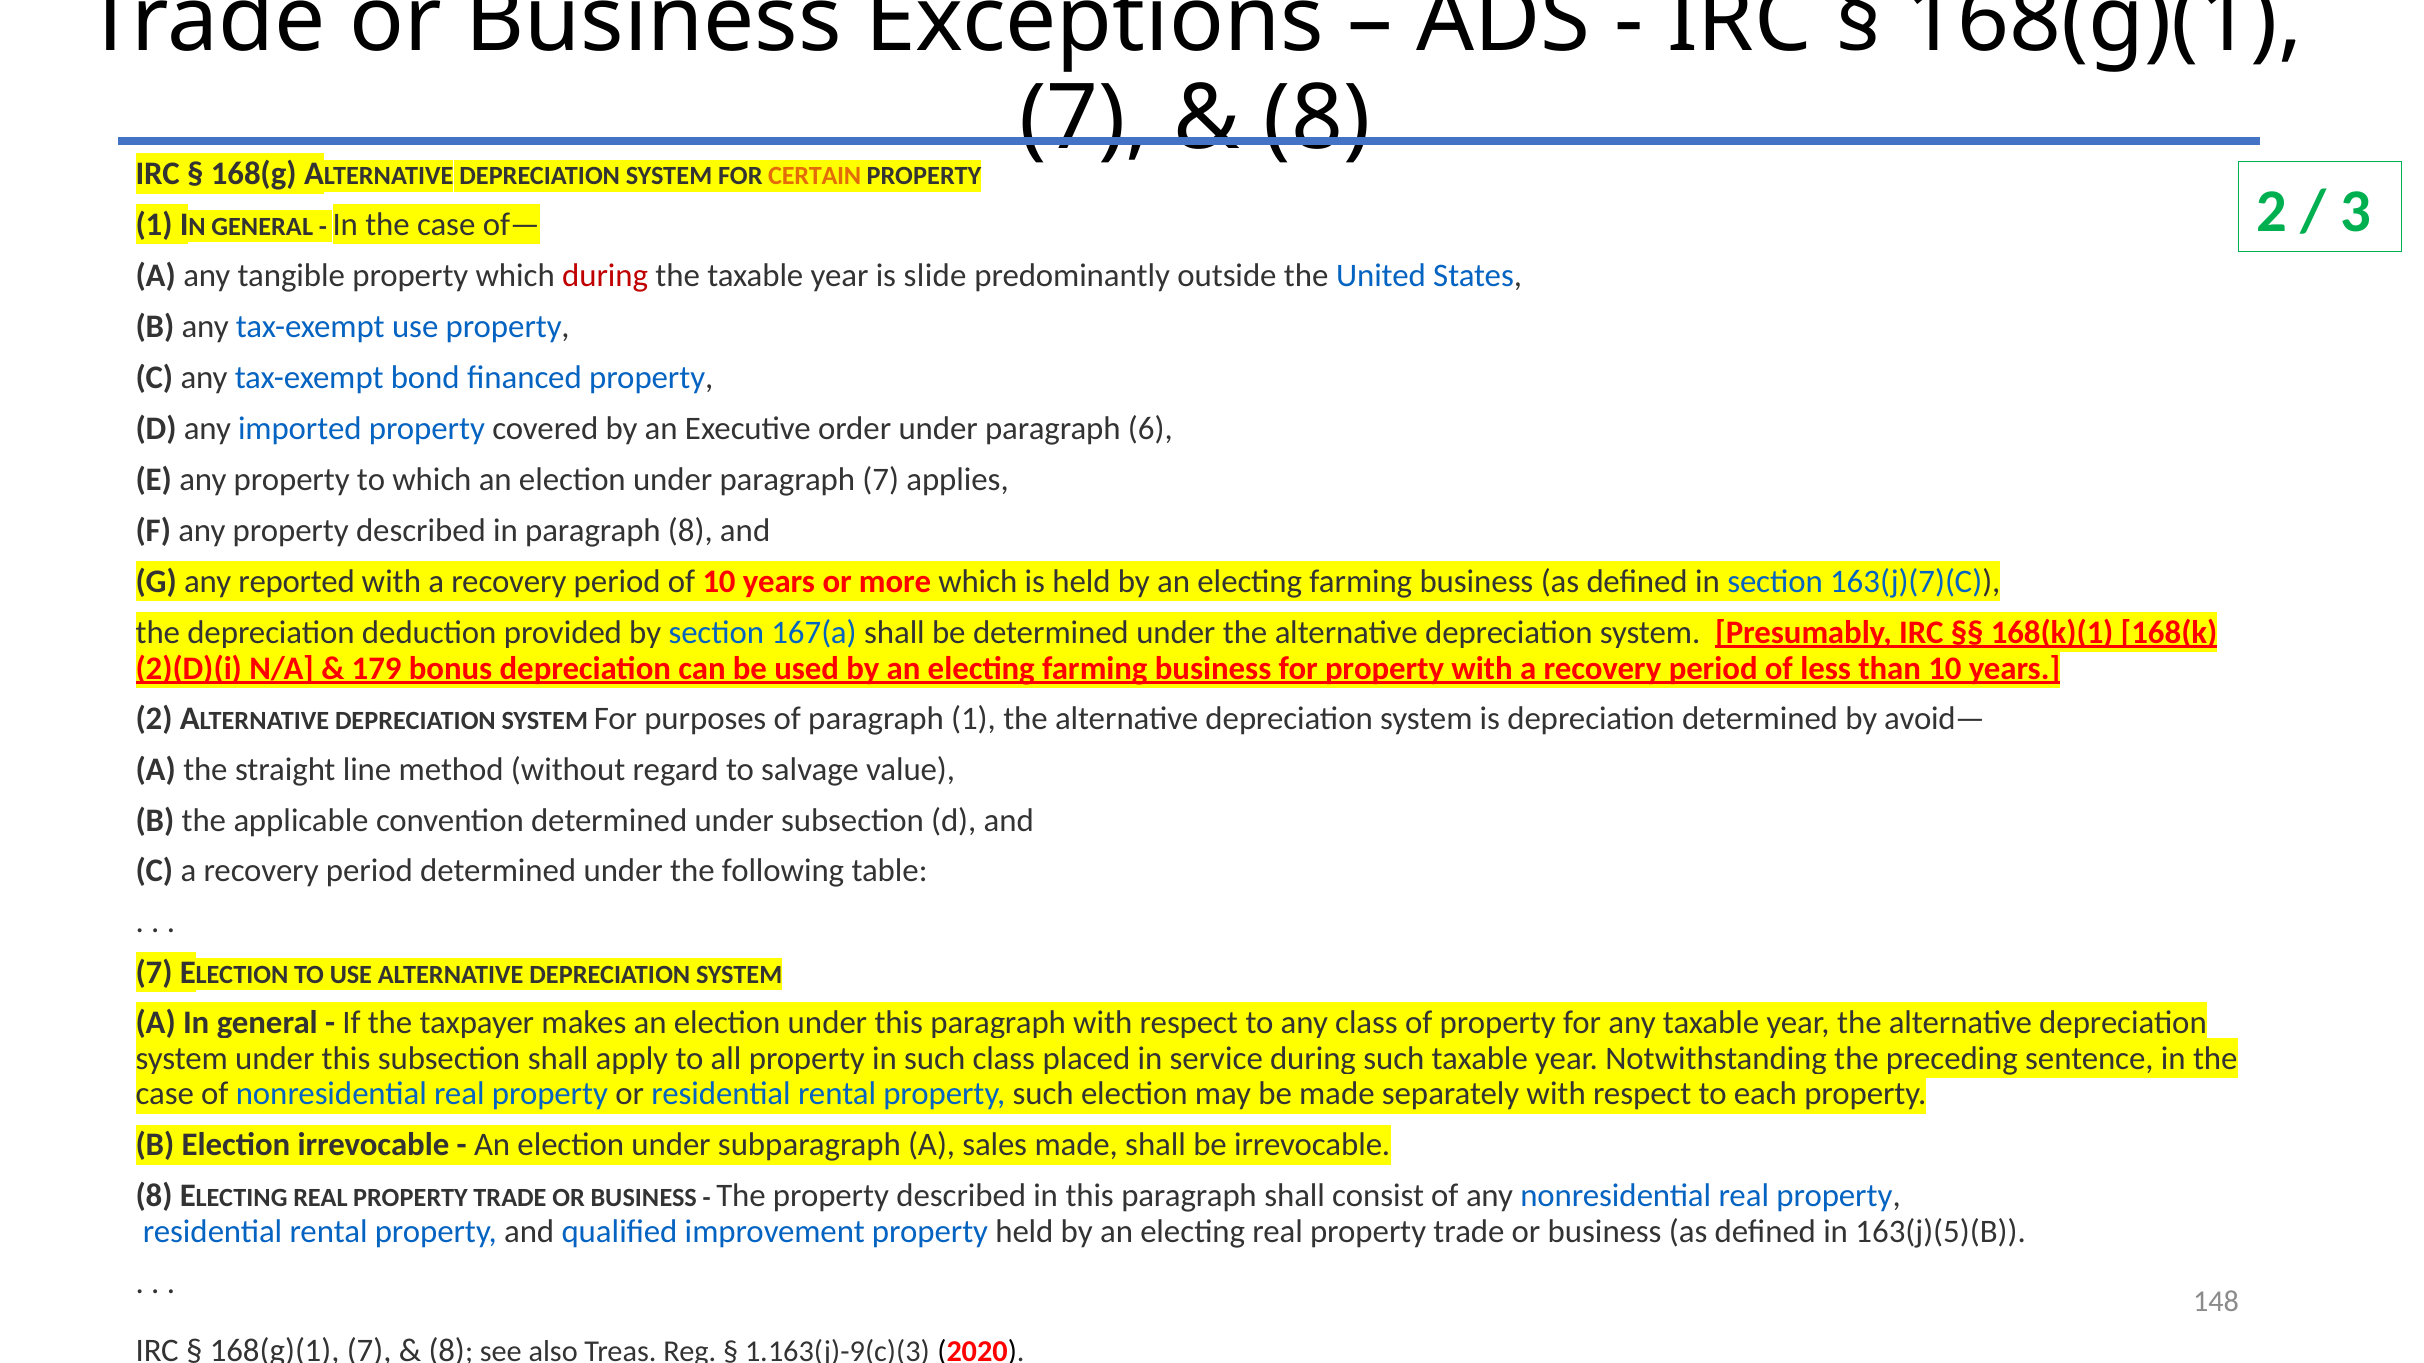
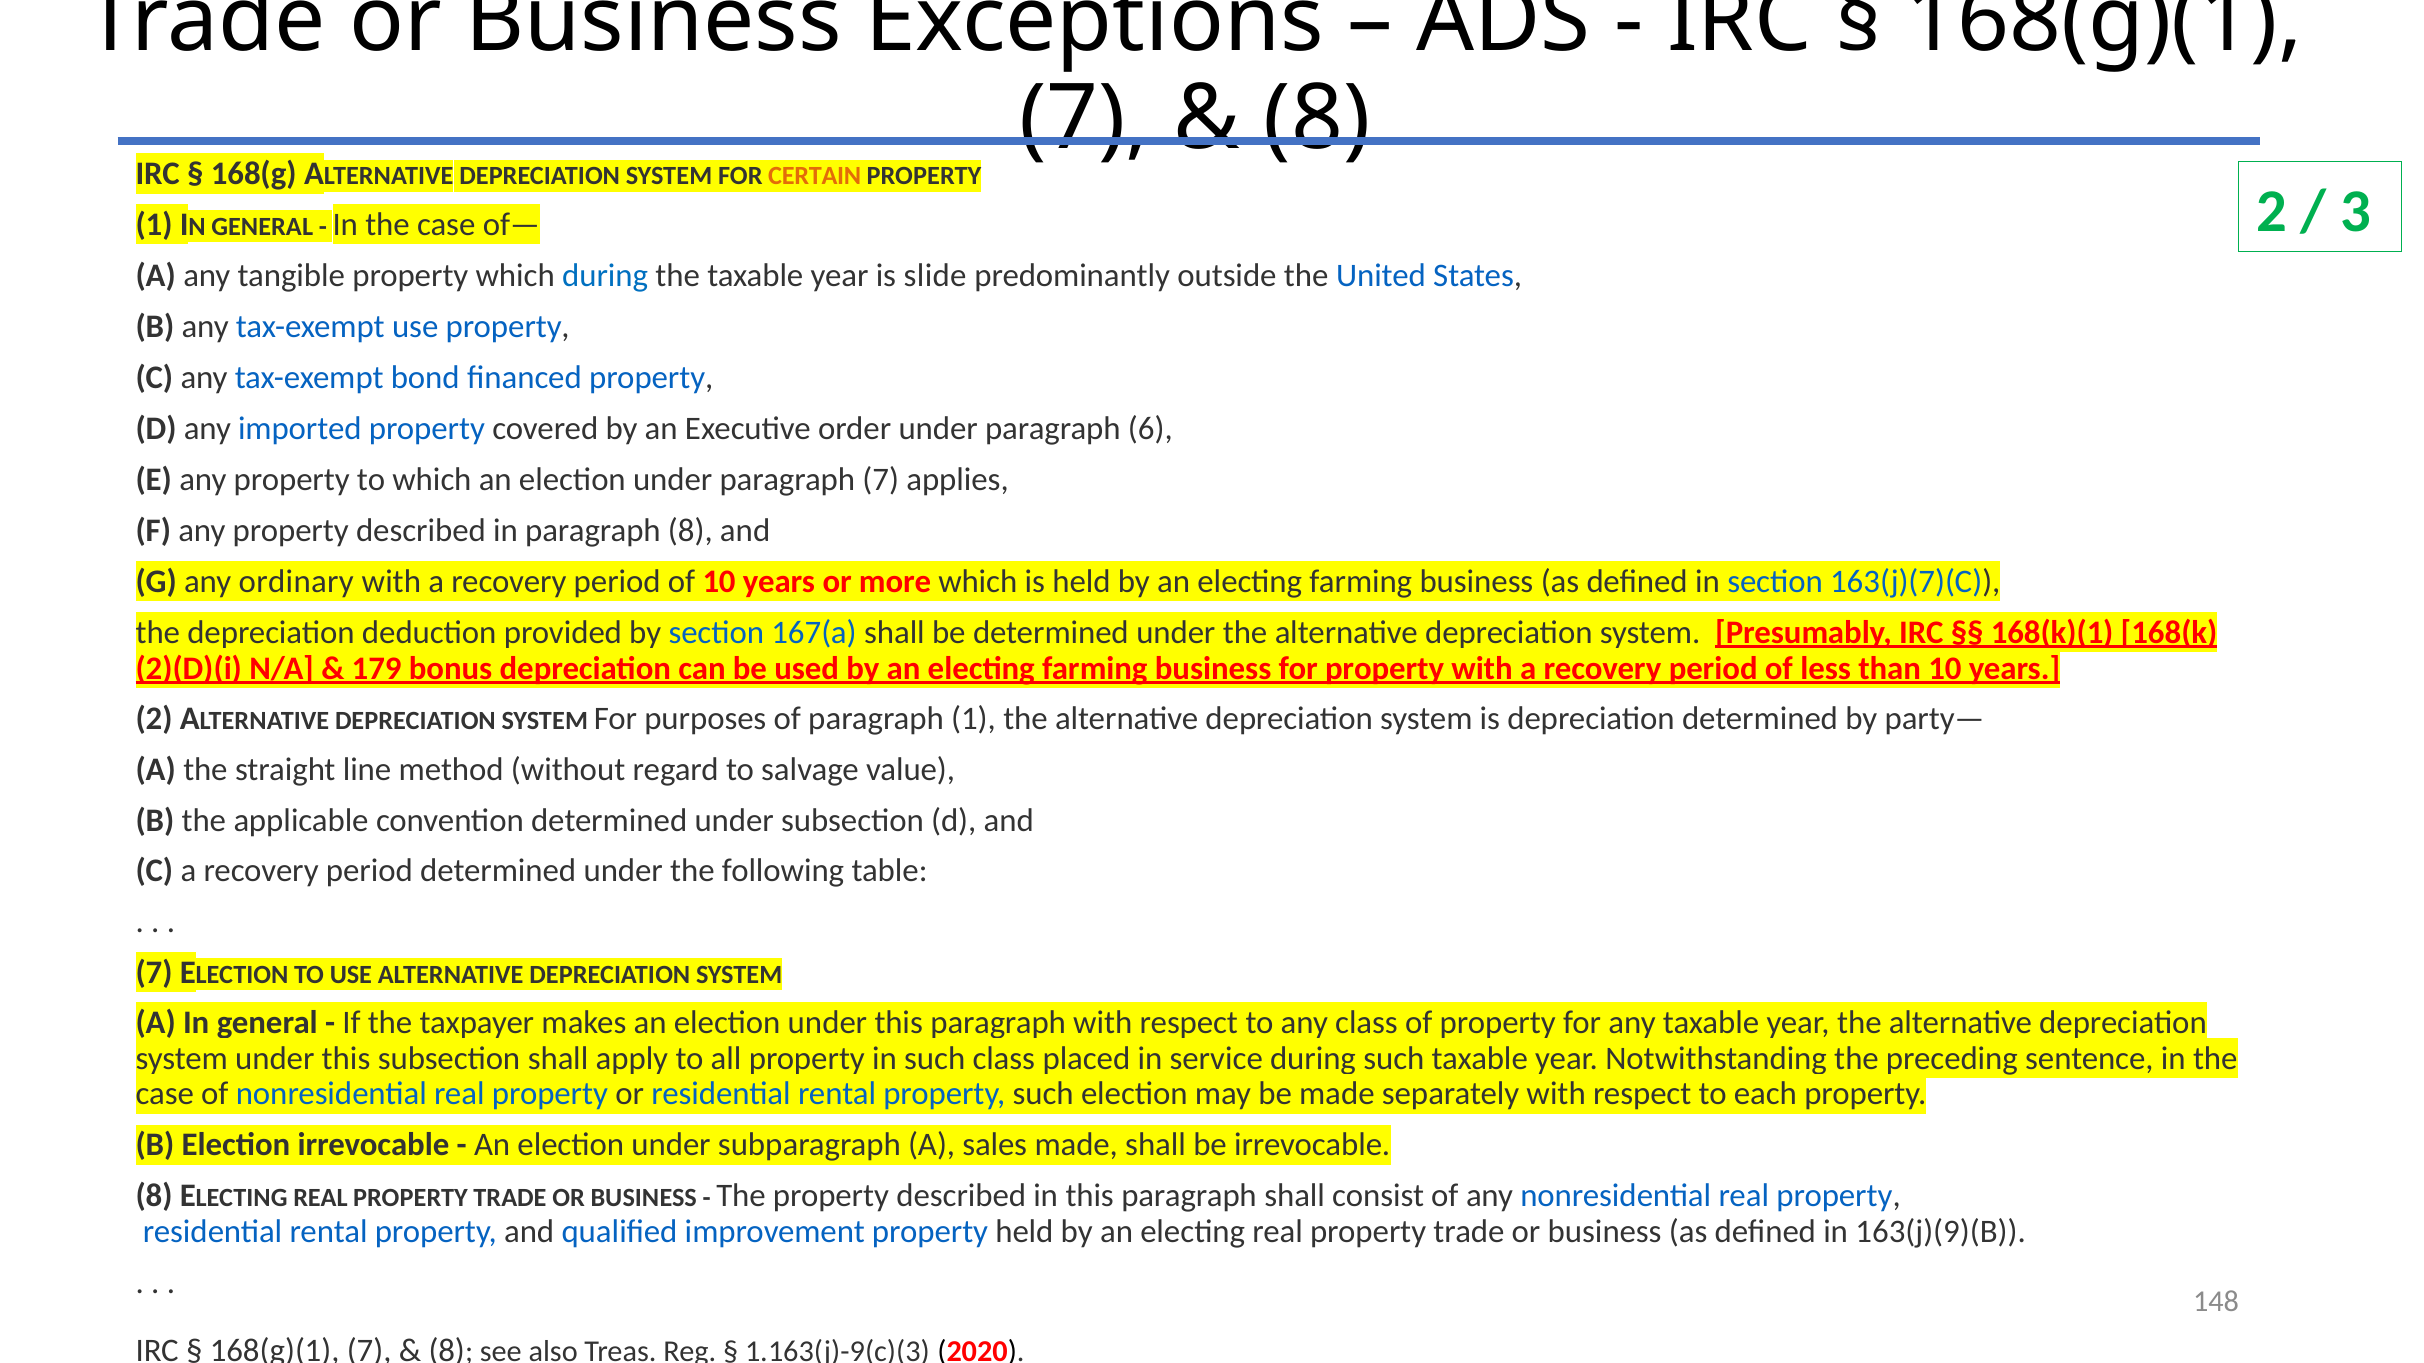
during colour: red -> blue (605, 276)
reported: reported -> ordinary (296, 582)
avoid—: avoid— -> party— (1934, 719)
163(j)(5)(B: 163(j)(5)(B -> 163(j)(9)(B (1941, 1232)
